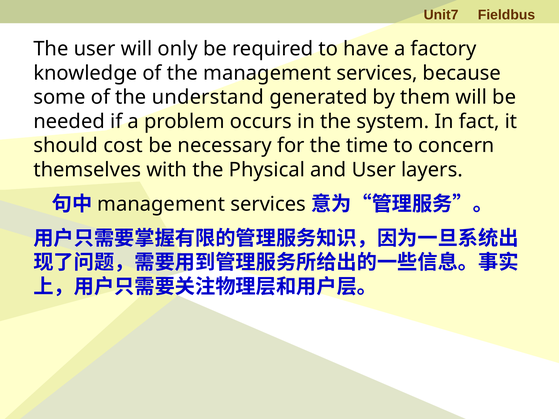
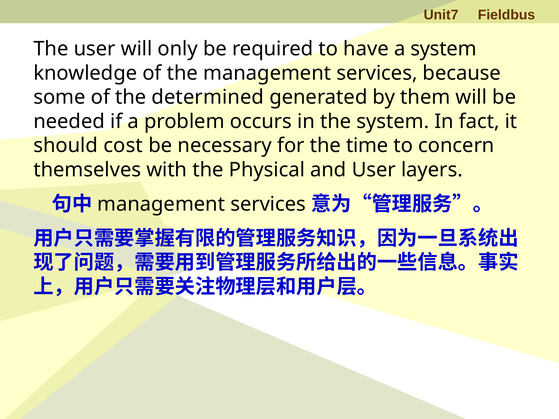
a factory: factory -> system (444, 49)
understand: understand -> determined (208, 97)
